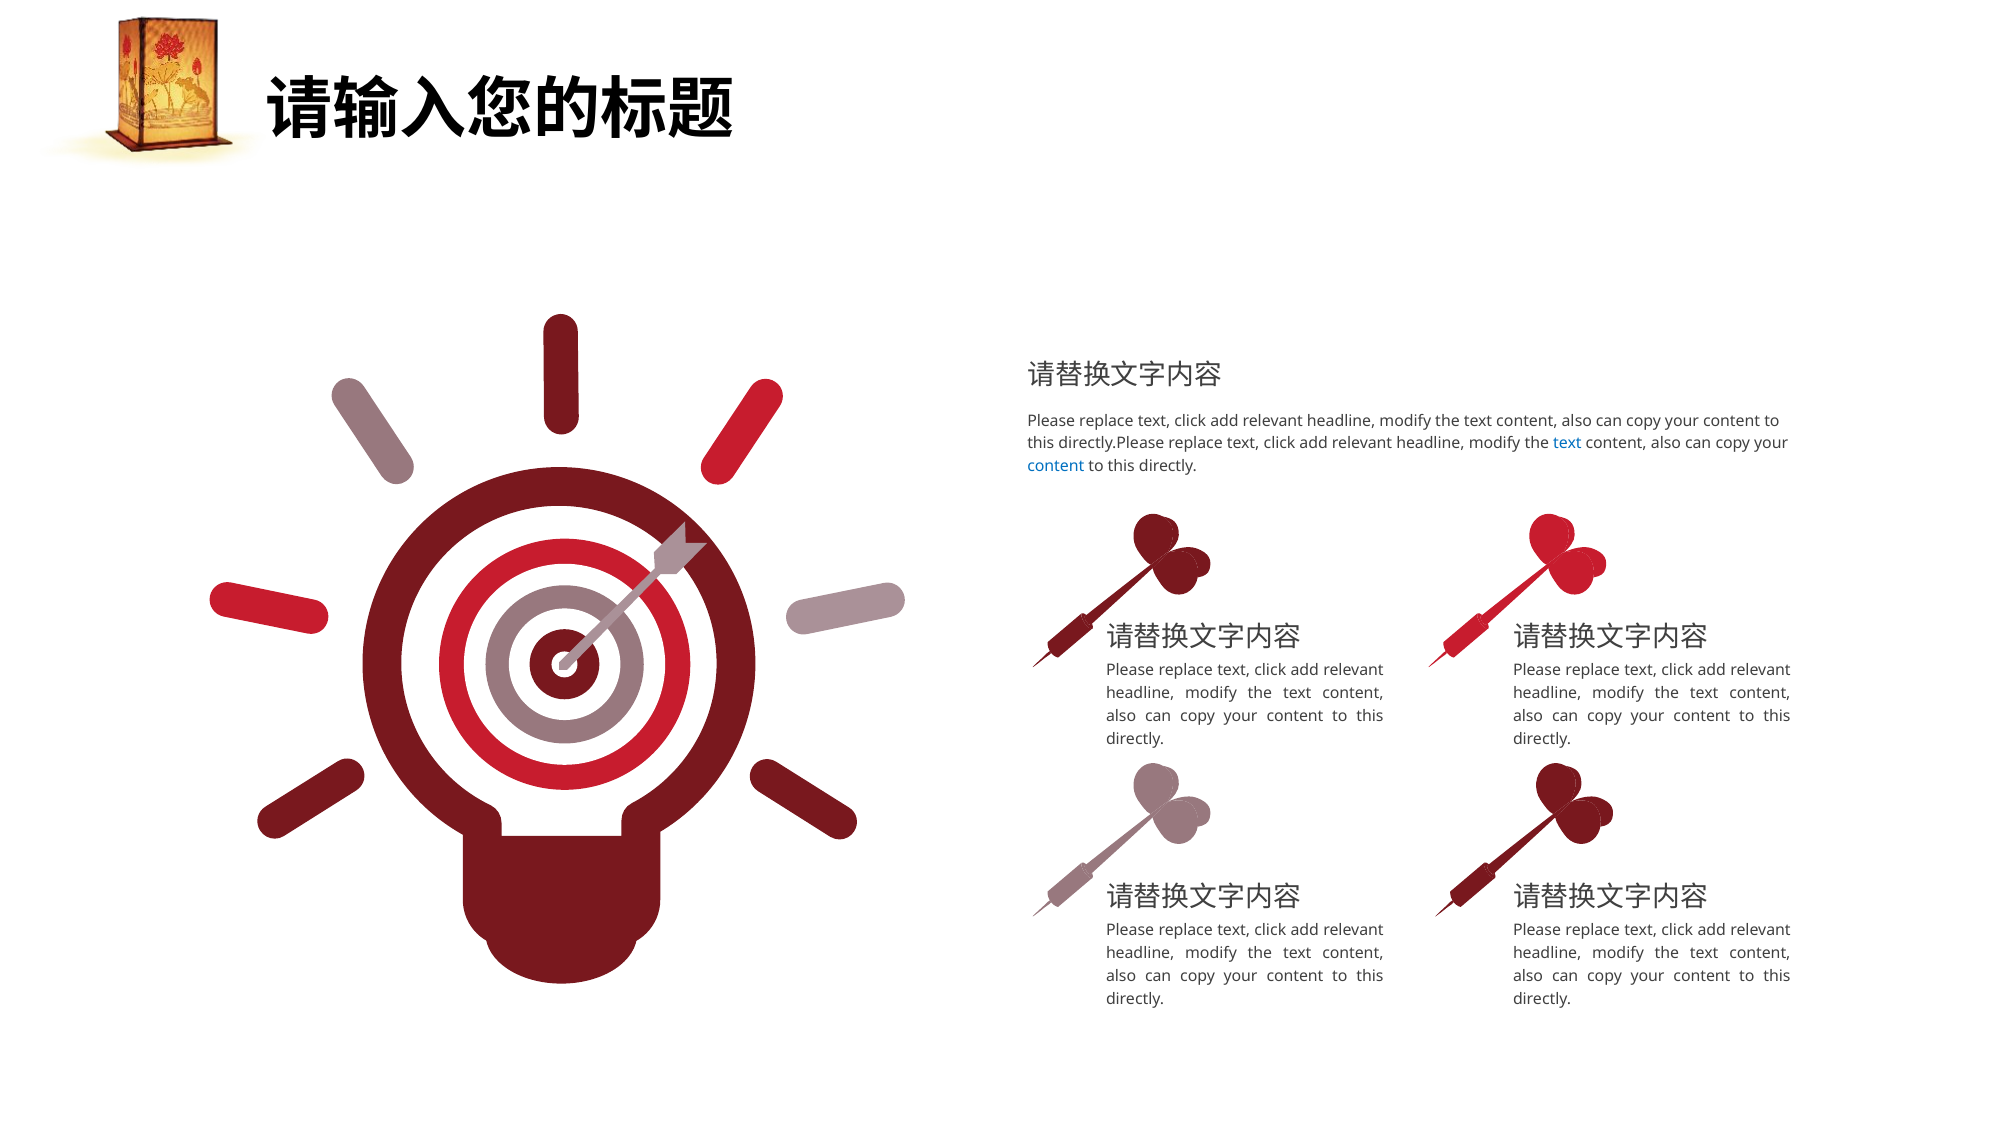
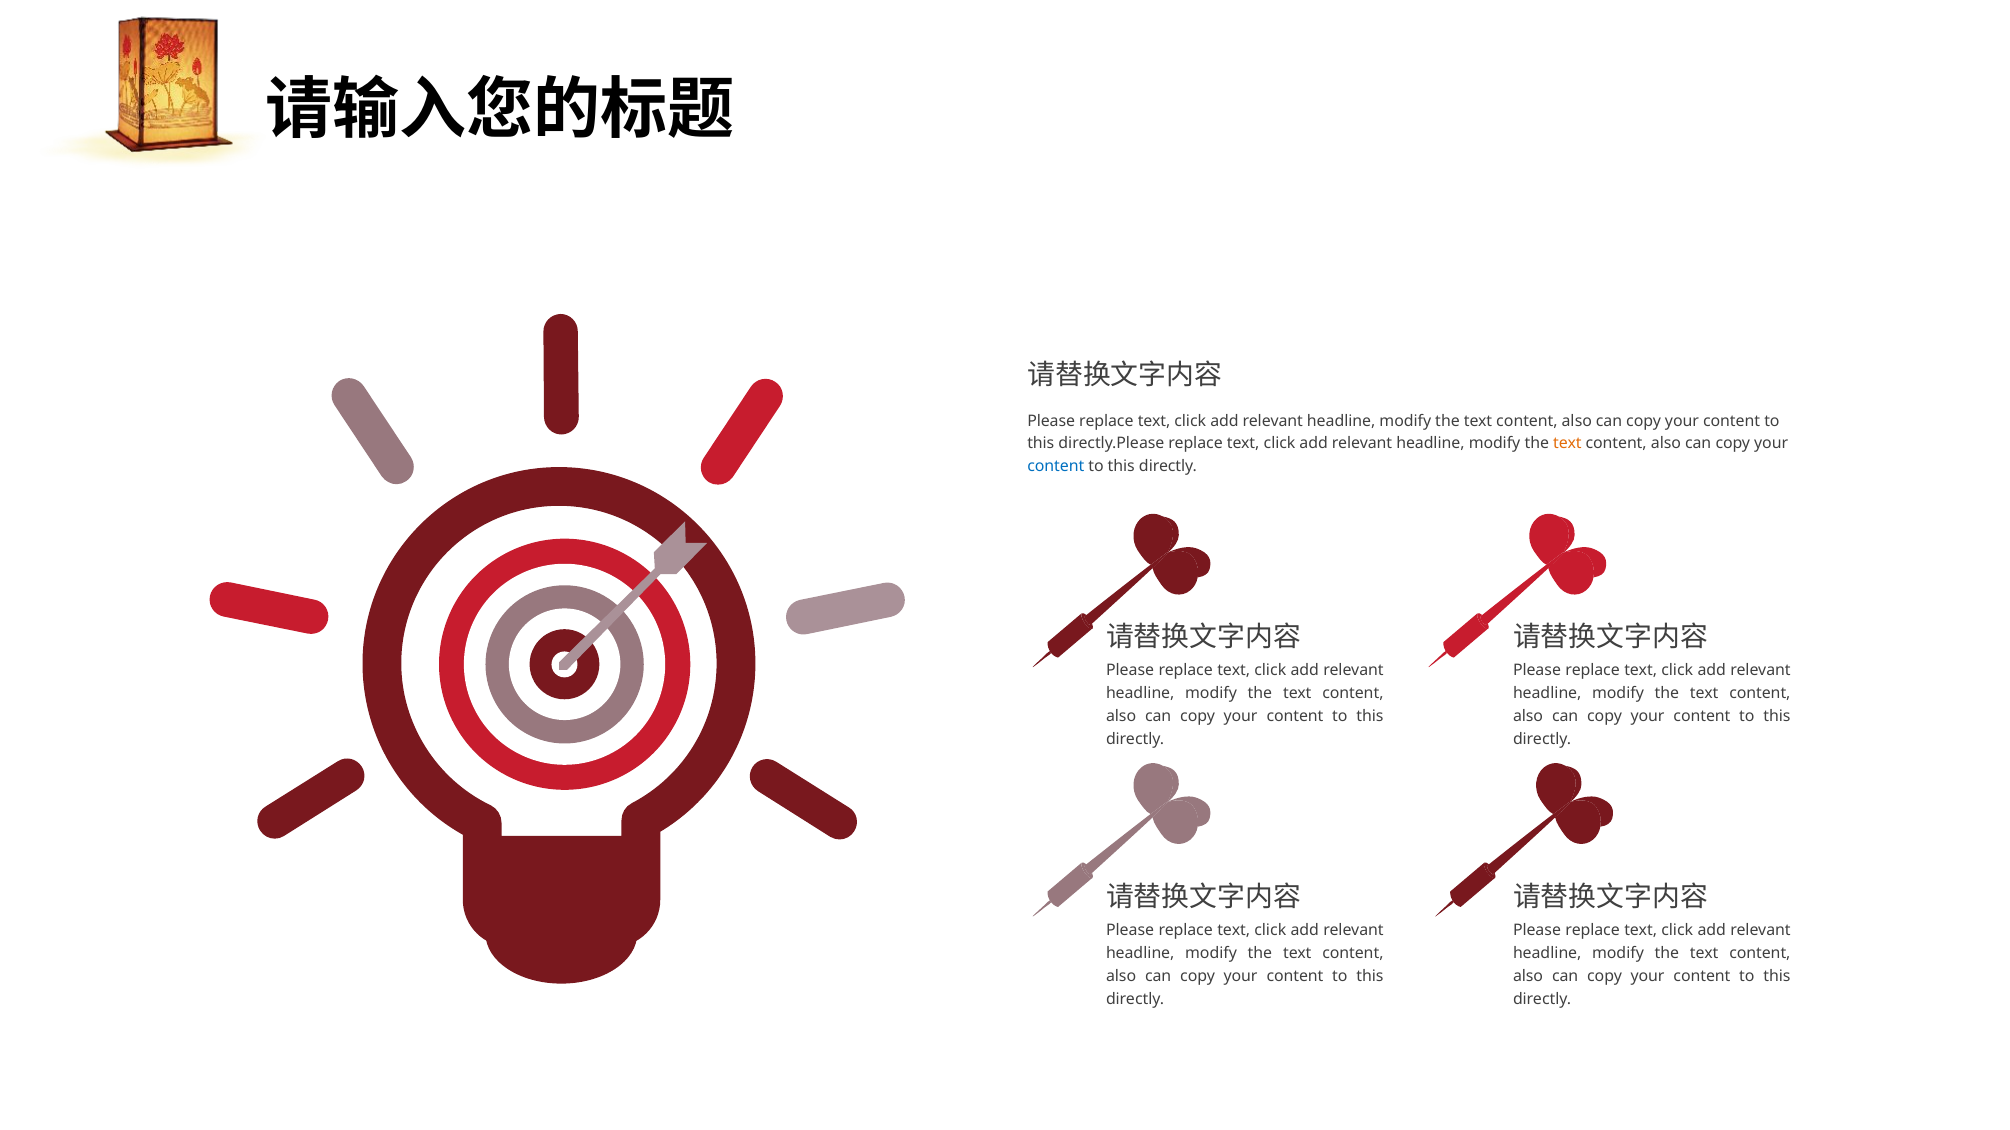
text colour: blue -> orange (1567, 444)
